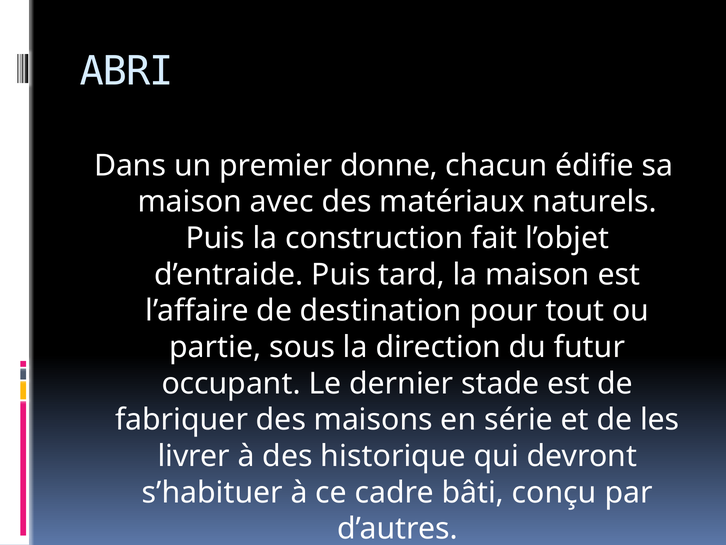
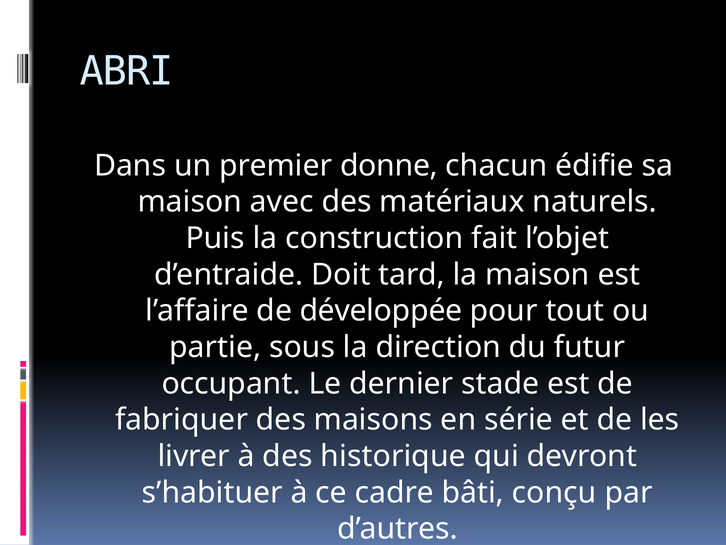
d’entraide Puis: Puis -> Doit (341, 274)
destination: destination -> développée (381, 311)
